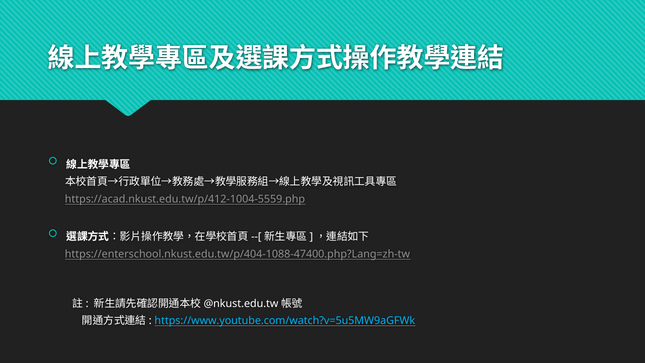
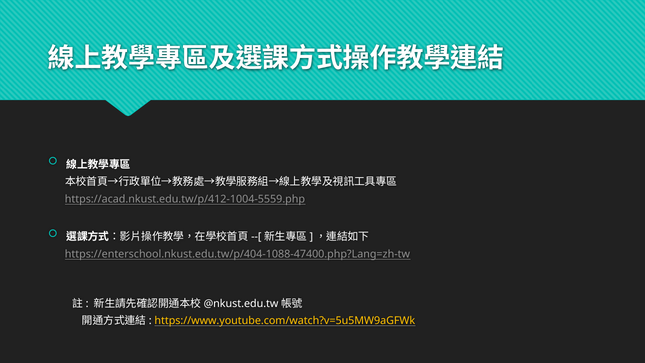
https://www.youtube.com/watch?v=5u5MW9aGFWk colour: light blue -> yellow (285, 321)
